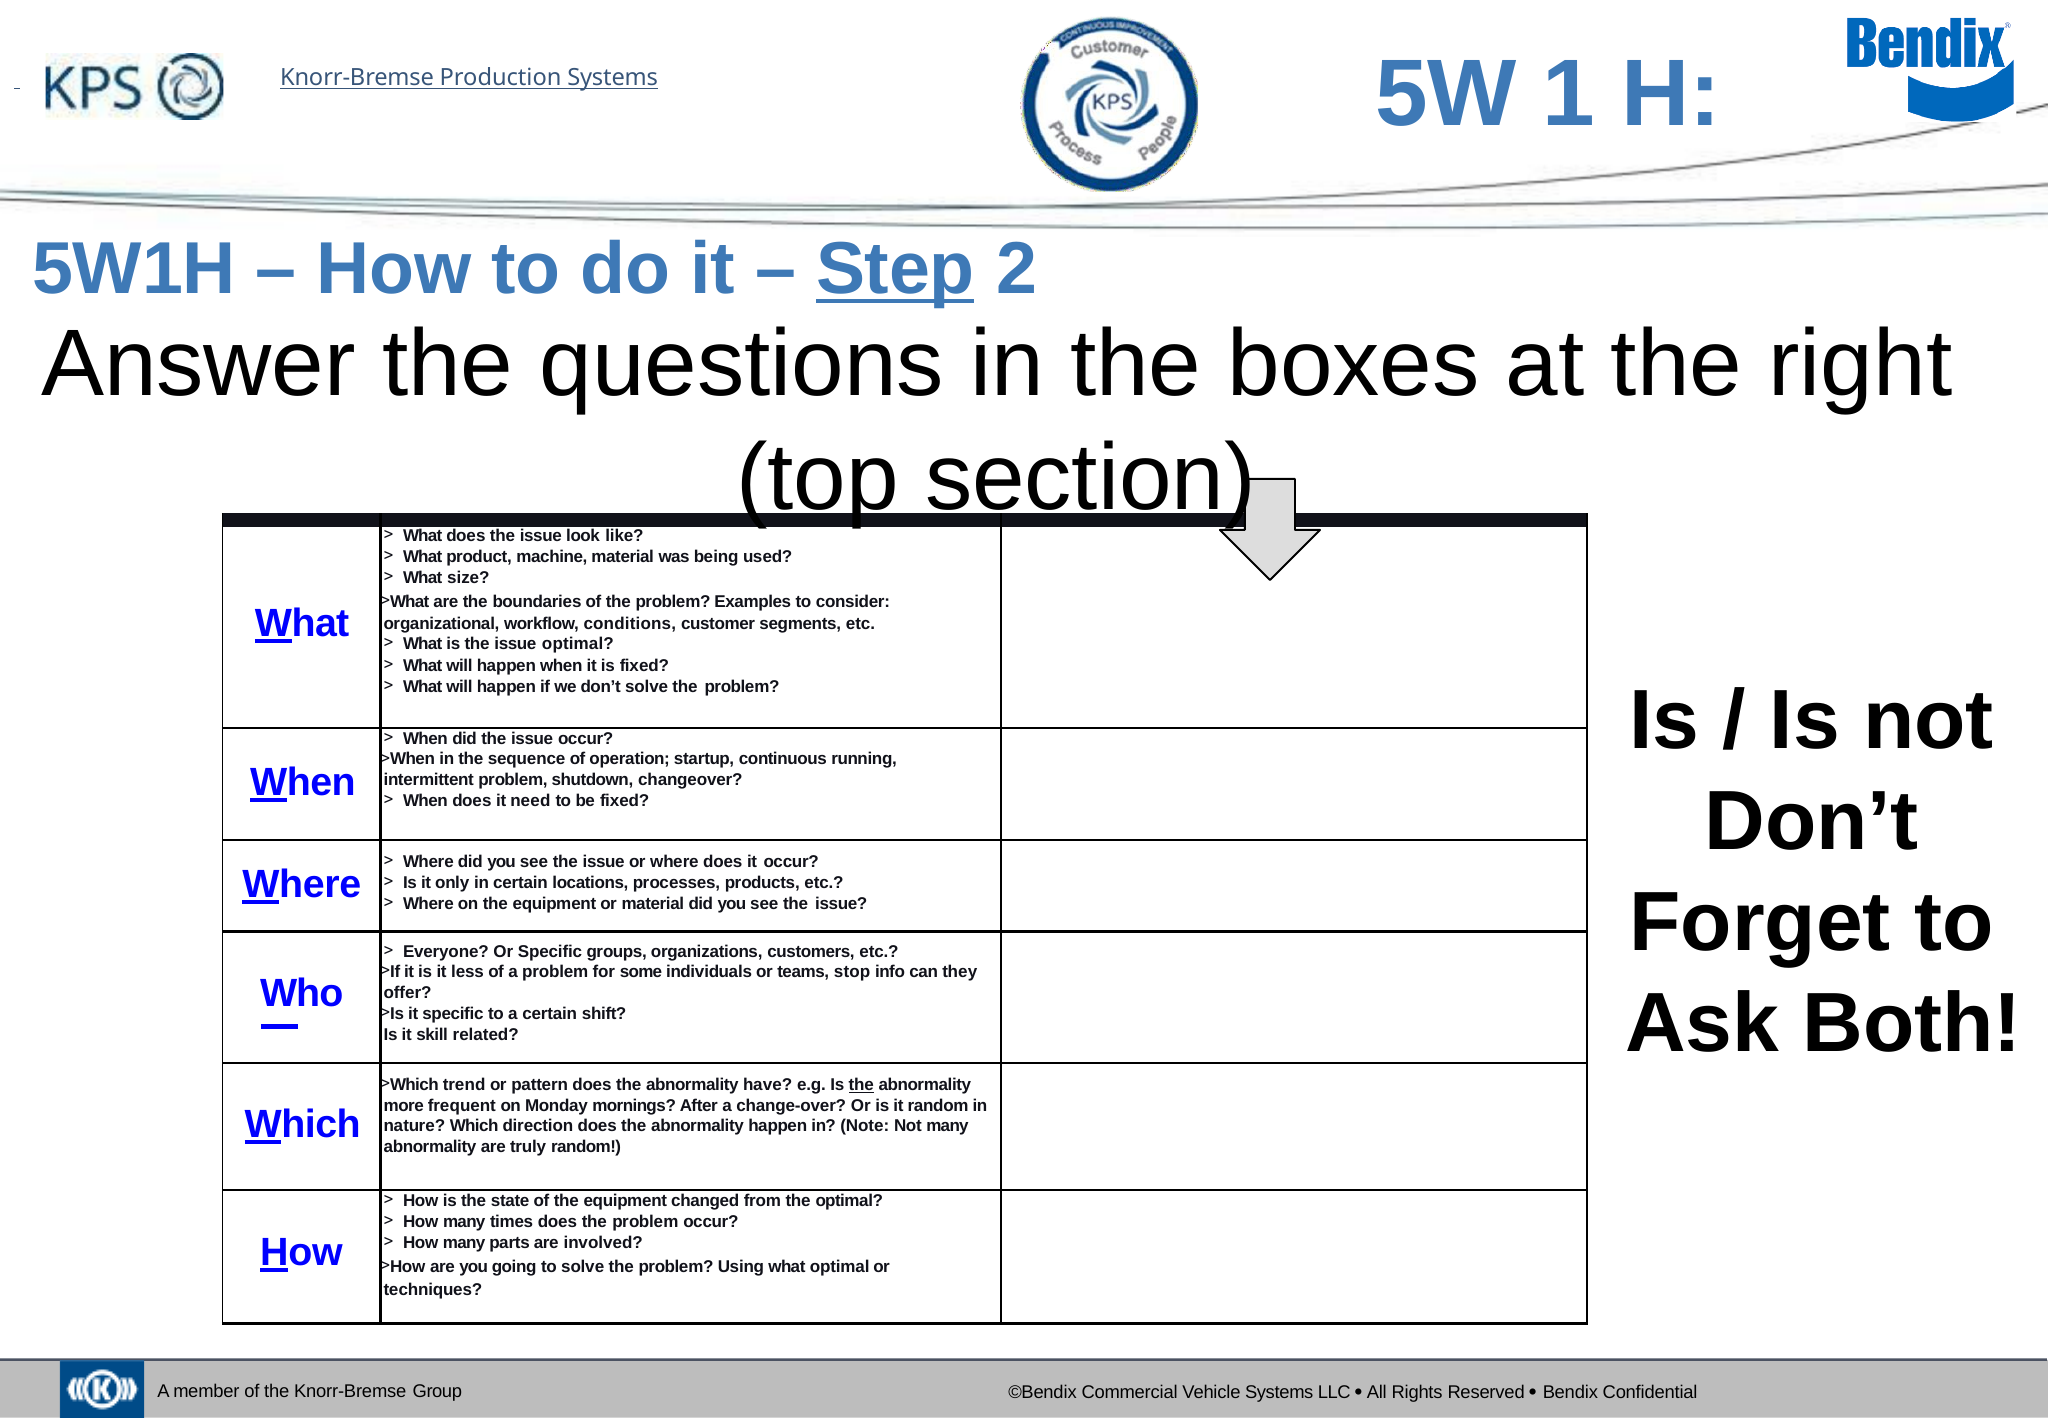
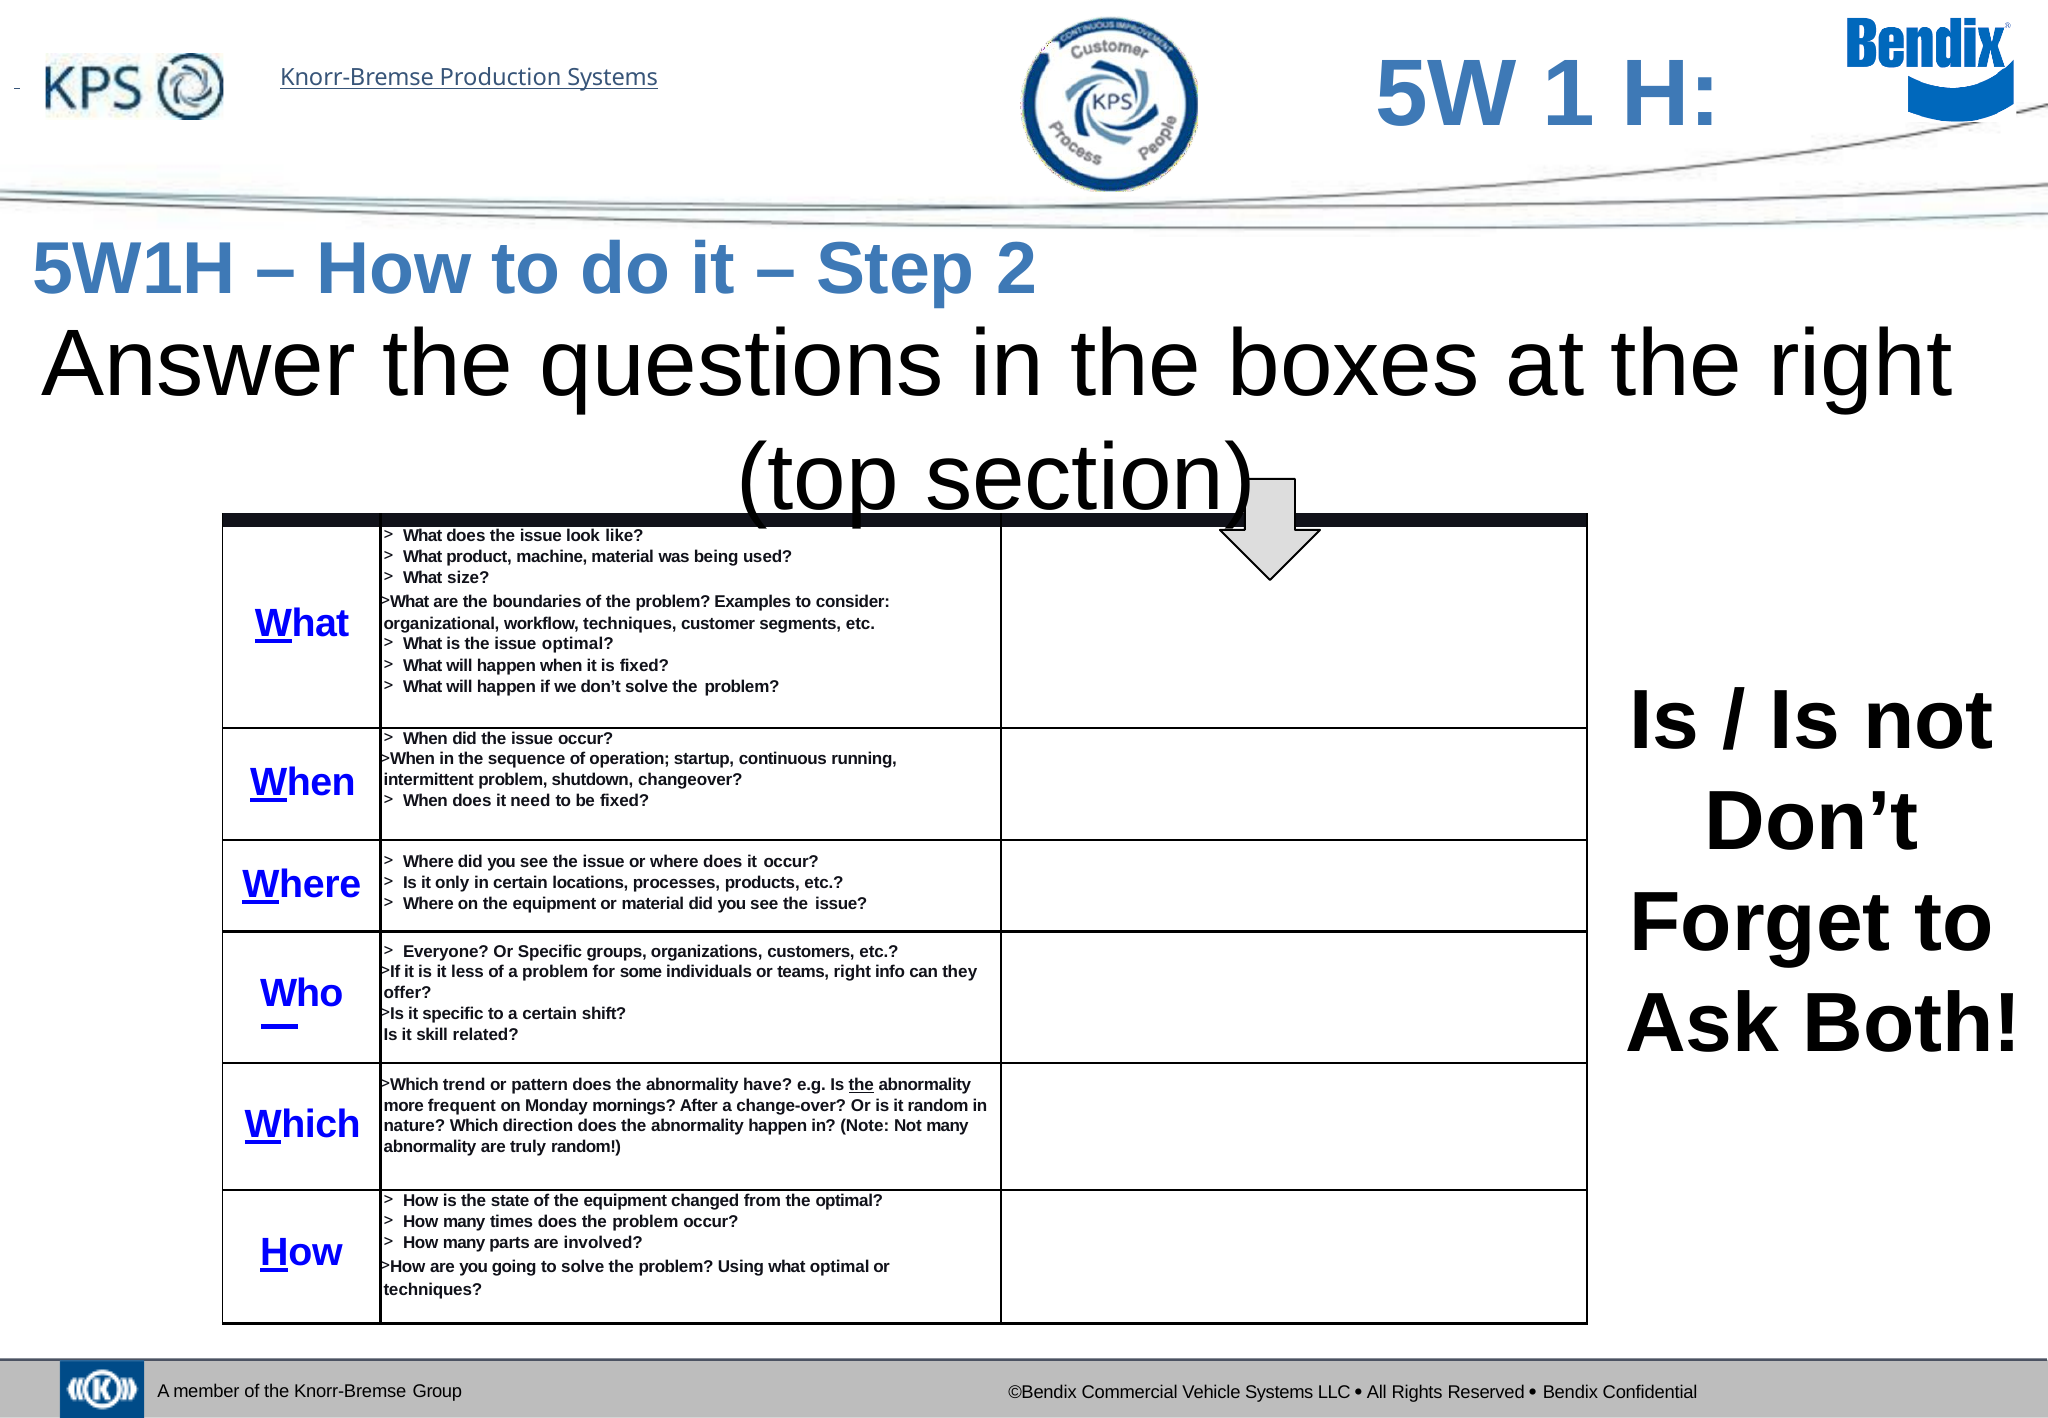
Step underline: present -> none (895, 269)
workflow conditions: conditions -> techniques (630, 624)
teams stop: stop -> right (852, 972)
